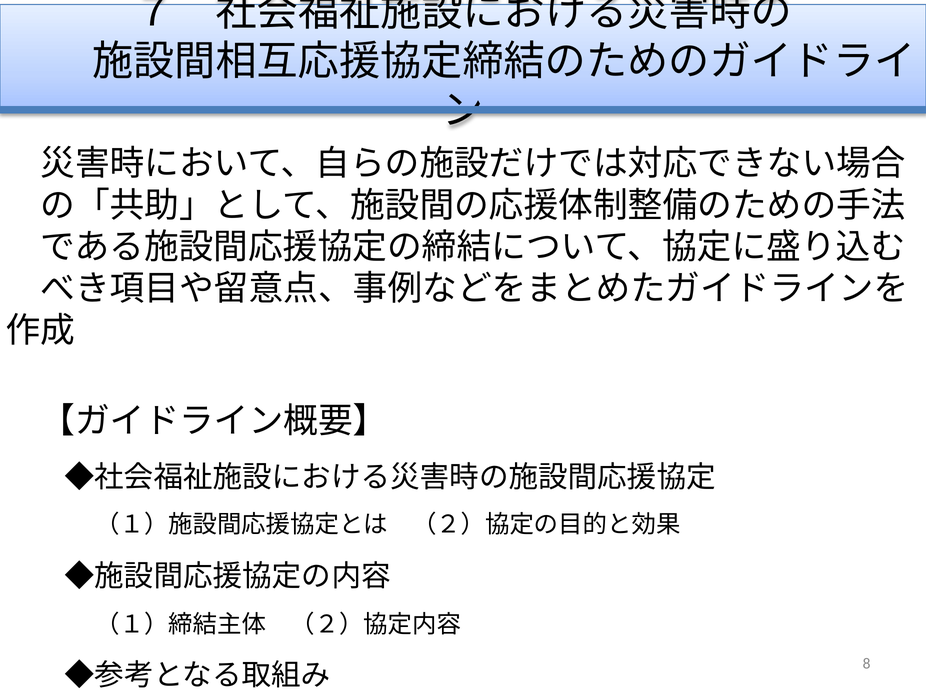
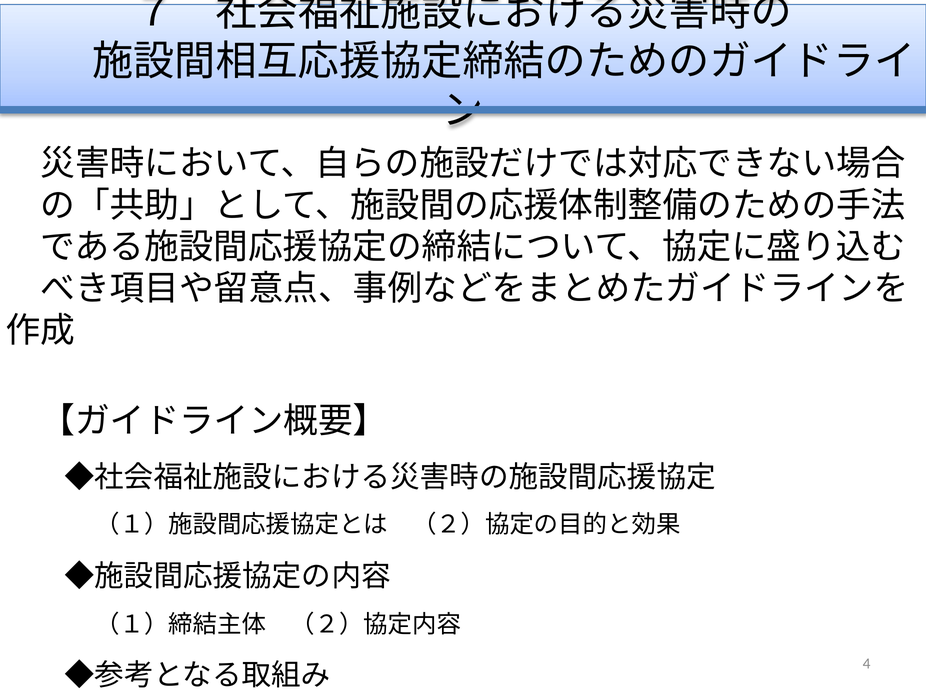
8: 8 -> 4 (867, 663)
